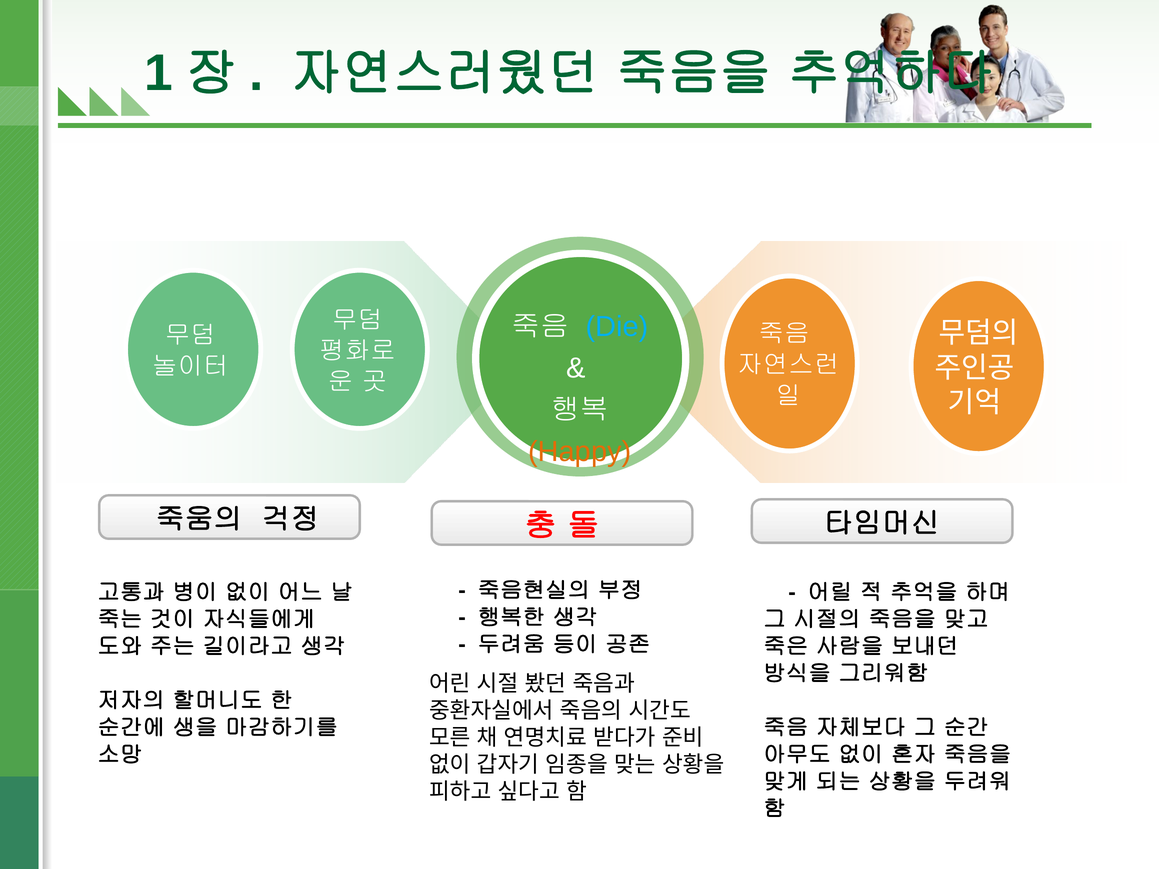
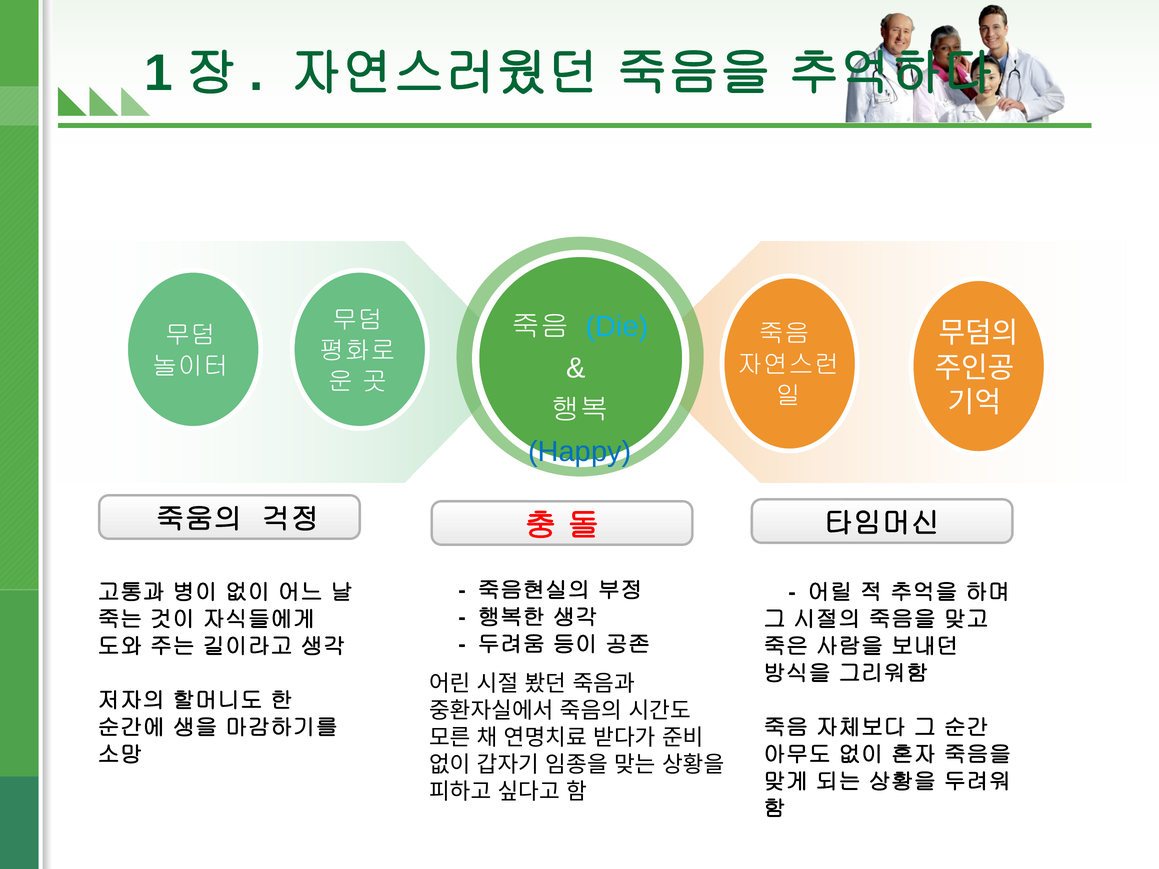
Happy colour: orange -> blue (580, 452)
